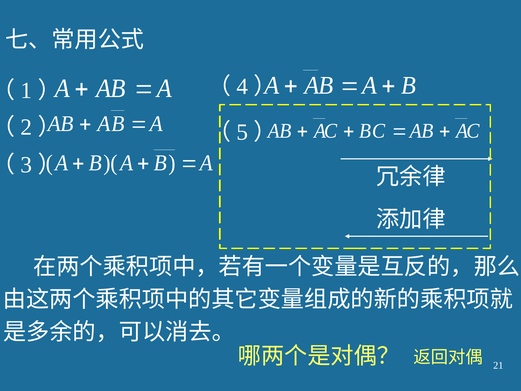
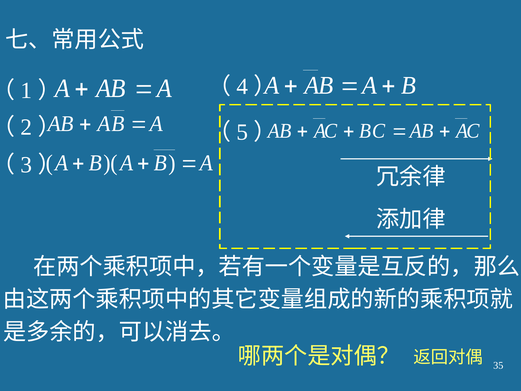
21: 21 -> 35 (498, 365)
